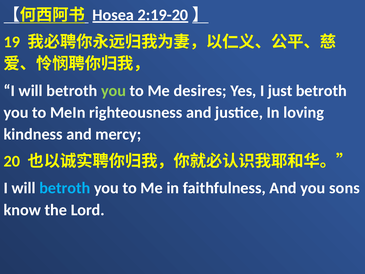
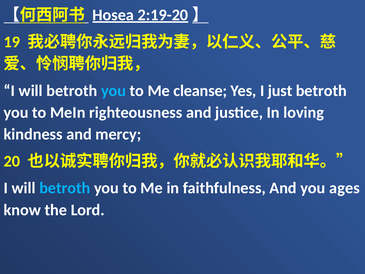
you colour: light green -> light blue (114, 91)
desires: desires -> cleanse (200, 91)
sons: sons -> ages (344, 188)
